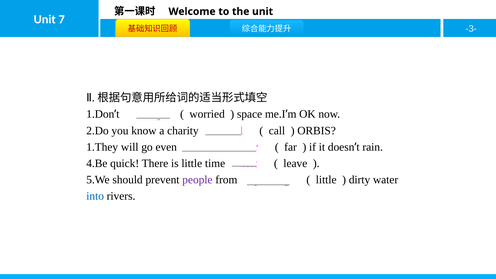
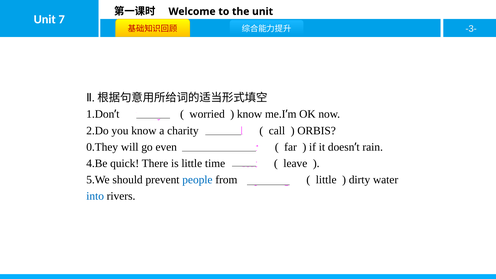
space: space -> know (250, 114)
1.They: 1.They -> 0.They (102, 147)
people colour: purple -> blue (197, 180)
